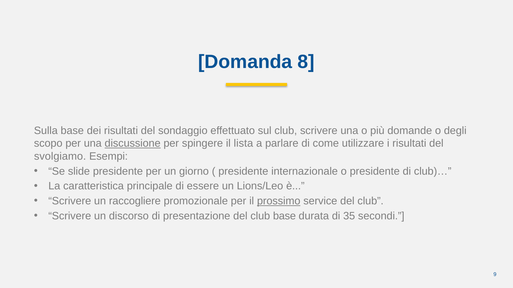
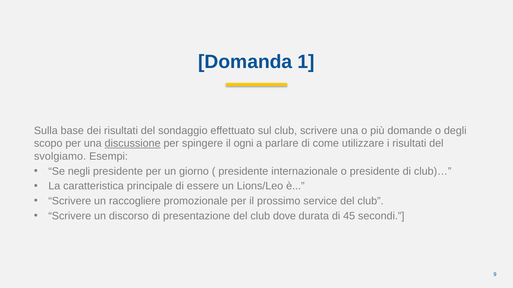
8: 8 -> 1 (306, 62)
lista: lista -> ogni (244, 144)
slide: slide -> negli (79, 172)
prossimo underline: present -> none (279, 201)
club base: base -> dove (284, 216)
35: 35 -> 45 (349, 216)
